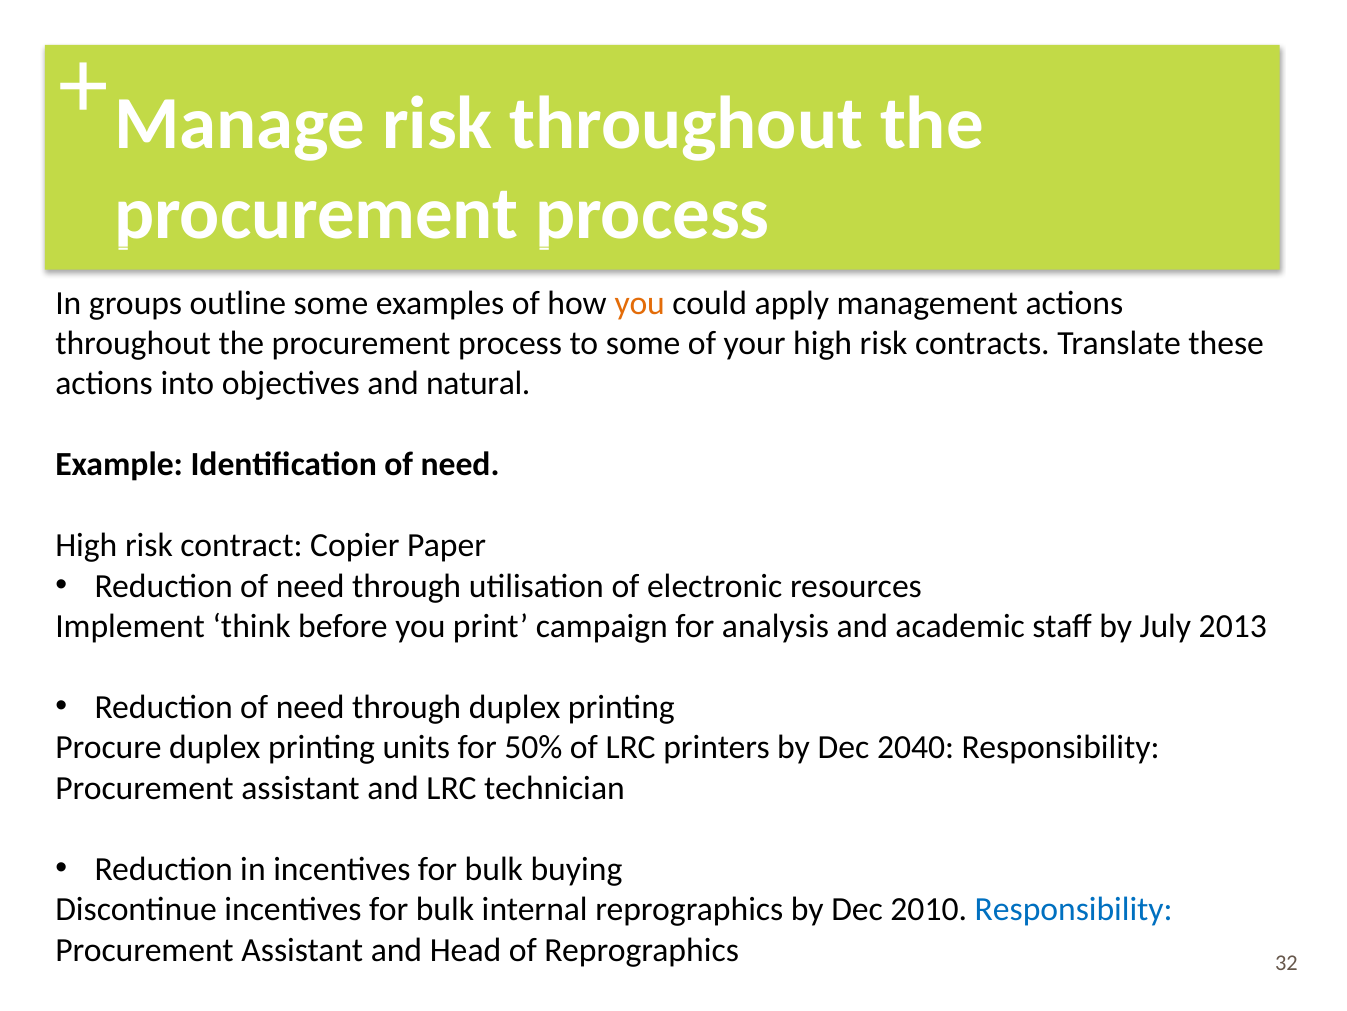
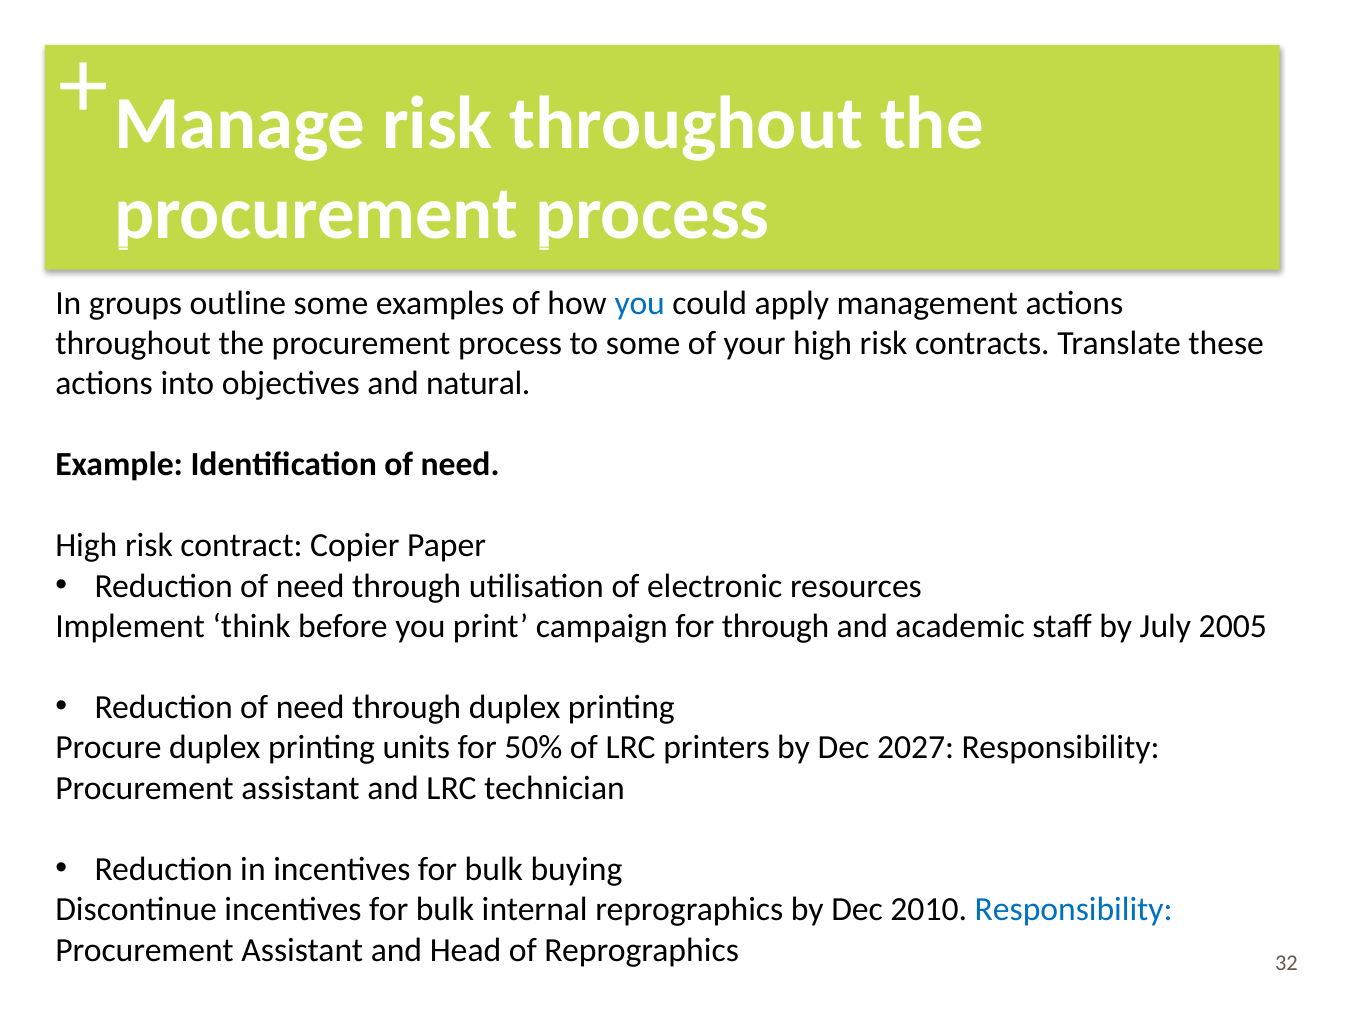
you colour: orange -> blue (640, 303)
for analysis: analysis -> through (776, 626)
2013: 2013 -> 2005 (1233, 626)
2040: 2040 -> 2027 (916, 747)
